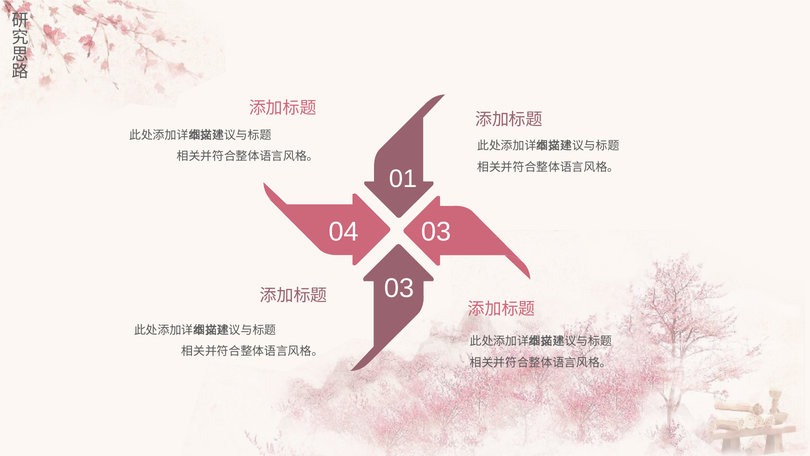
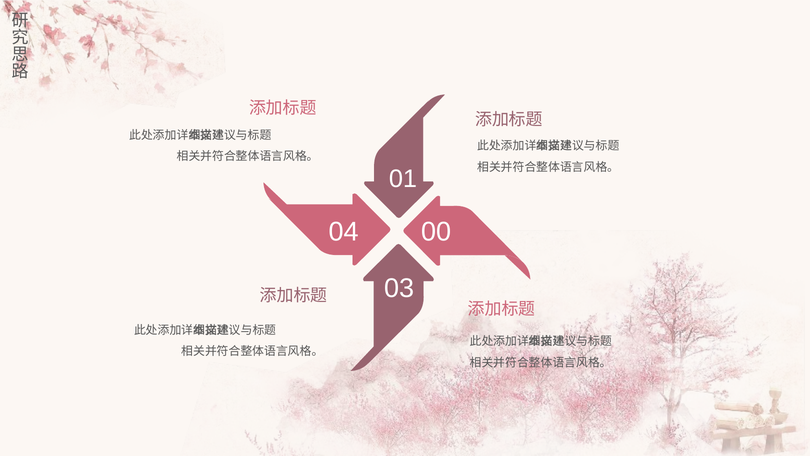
04 03: 03 -> 00 (436, 232)
